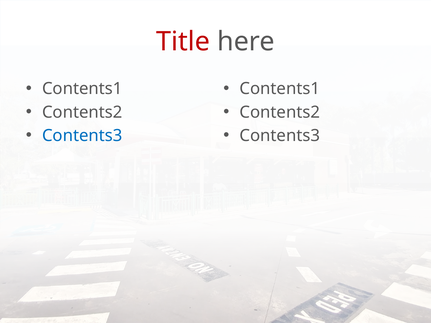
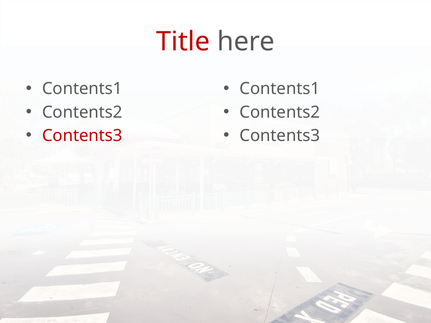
Contents3 colour: blue -> red (82, 136)
